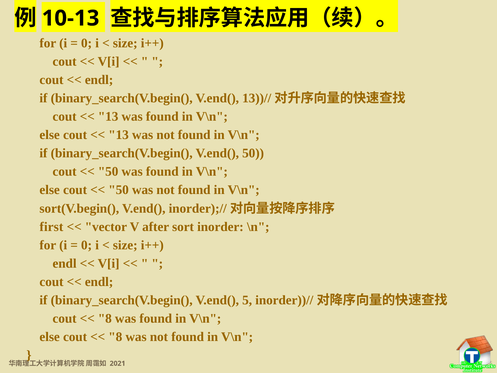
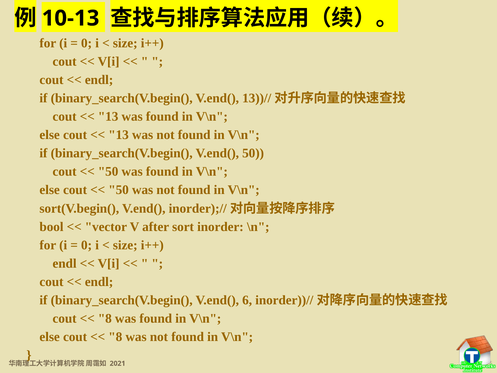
first: first -> bool (51, 227)
5: 5 -> 6 (247, 300)
